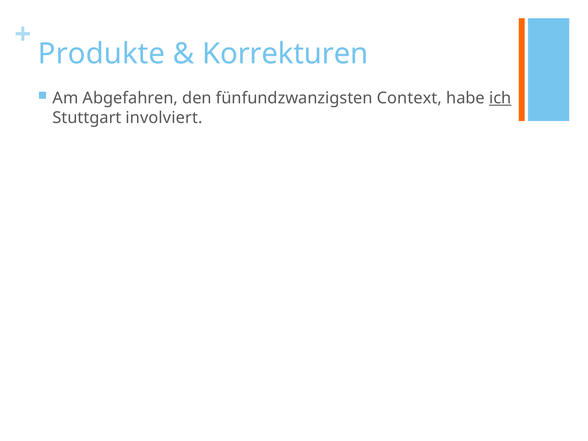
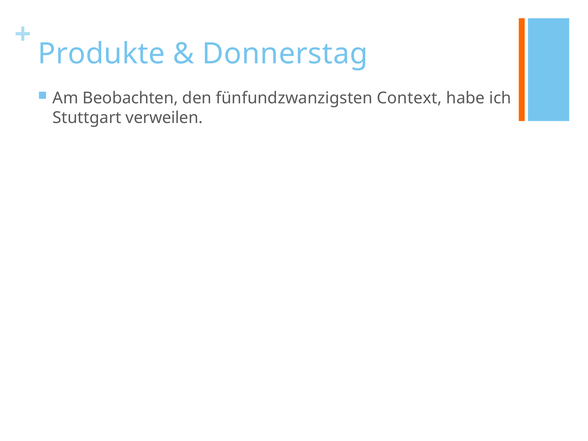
Korrekturen: Korrekturen -> Donnerstag (285, 54)
Abgefahren: Abgefahren -> Beobachten (130, 98)
ich underline: present -> none (500, 98)
involviert: involviert -> verweilen (164, 118)
